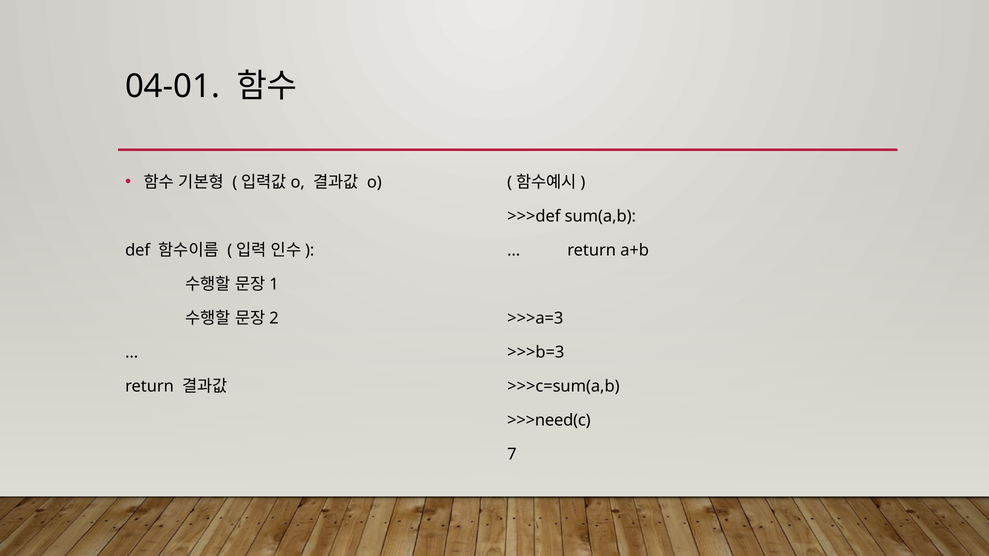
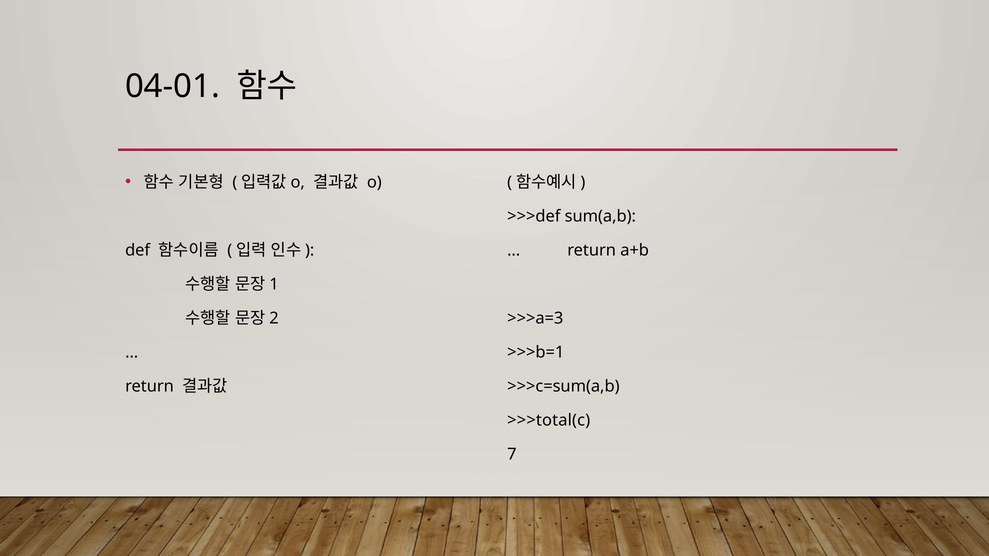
>>>b=3: >>>b=3 -> >>>b=1 (536, 352)
>>>need(c: >>>need(c -> >>>total(c (549, 420)
